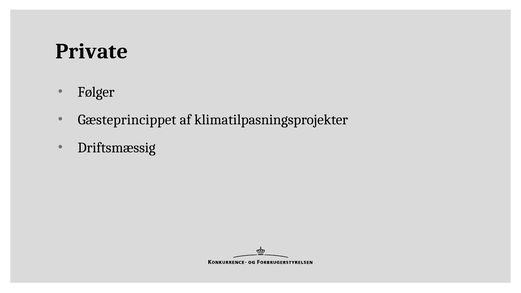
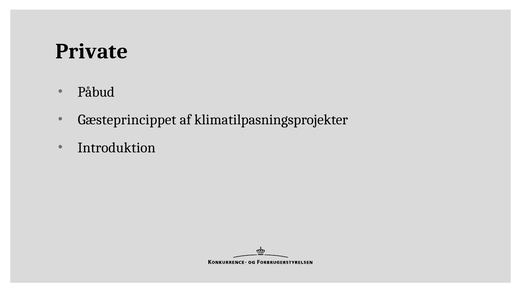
Følger: Følger -> Påbud (96, 92)
Driftsmæssig: Driftsmæssig -> Introduktion (117, 148)
